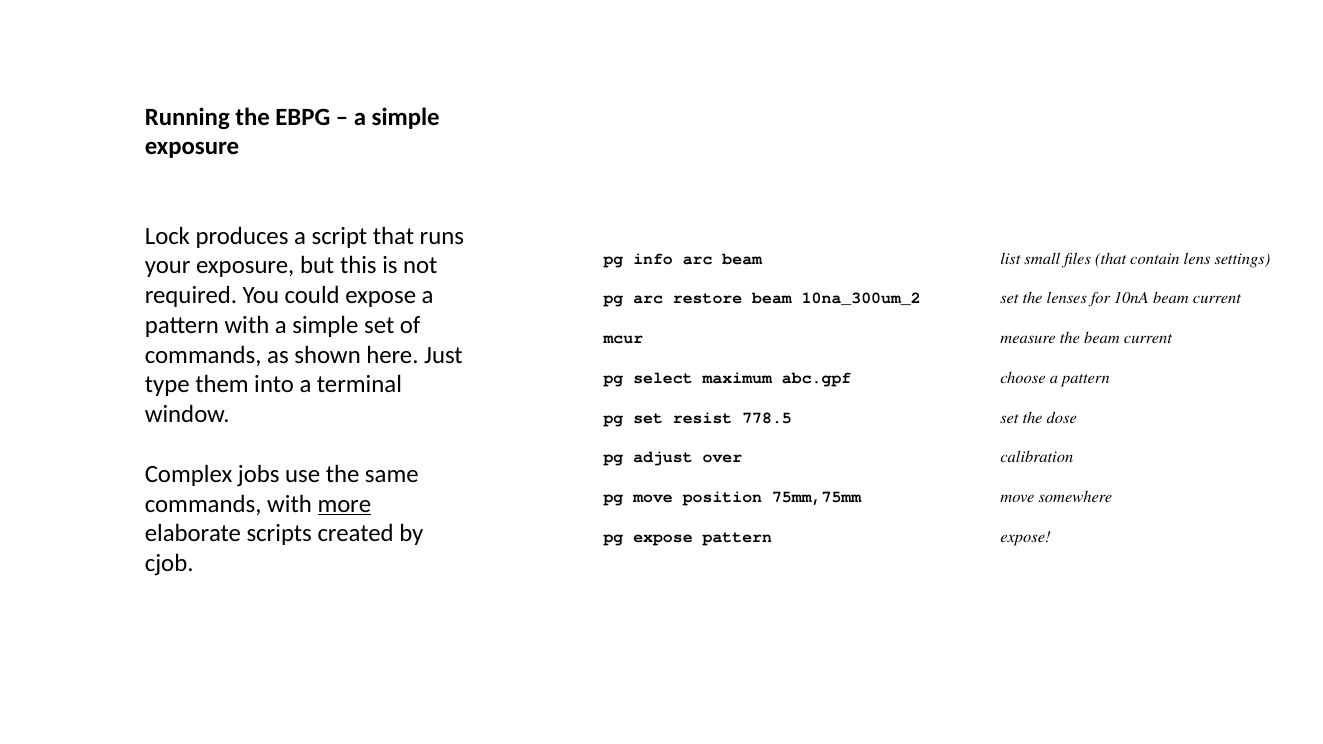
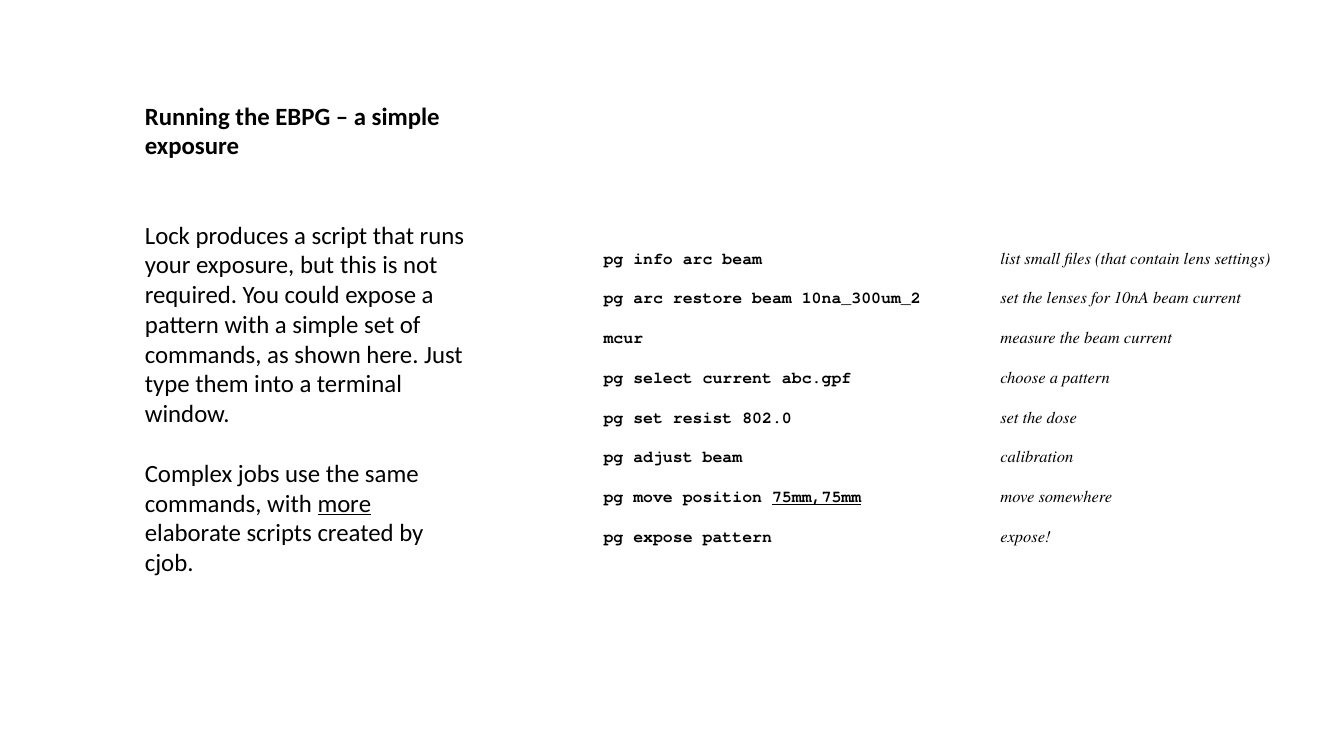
select maximum: maximum -> current (737, 378)
778.5: 778.5 -> 802.0 (767, 418)
adjust over: over -> beam (722, 457)
75mm,75mm underline: none -> present (817, 497)
